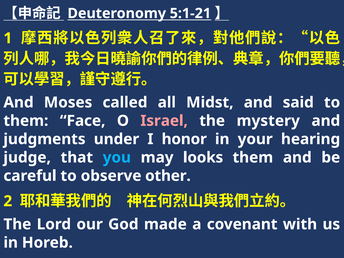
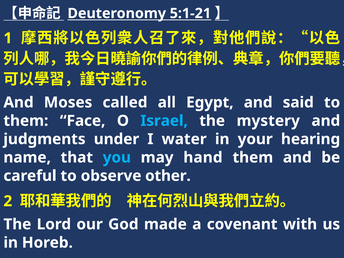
Midst: Midst -> Egypt (210, 102)
Israel colour: pink -> light blue (164, 121)
honor: honor -> water (184, 139)
judge: judge -> name (27, 157)
looks: looks -> hand (203, 157)
